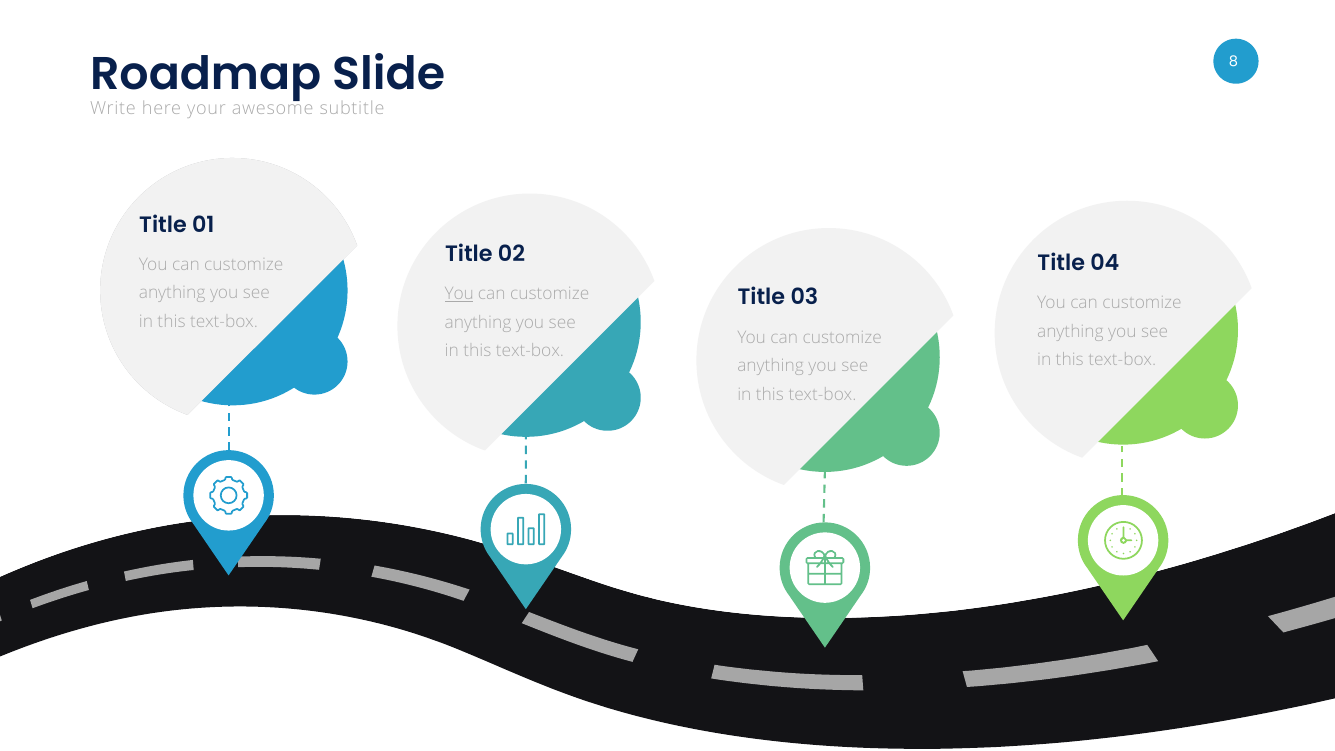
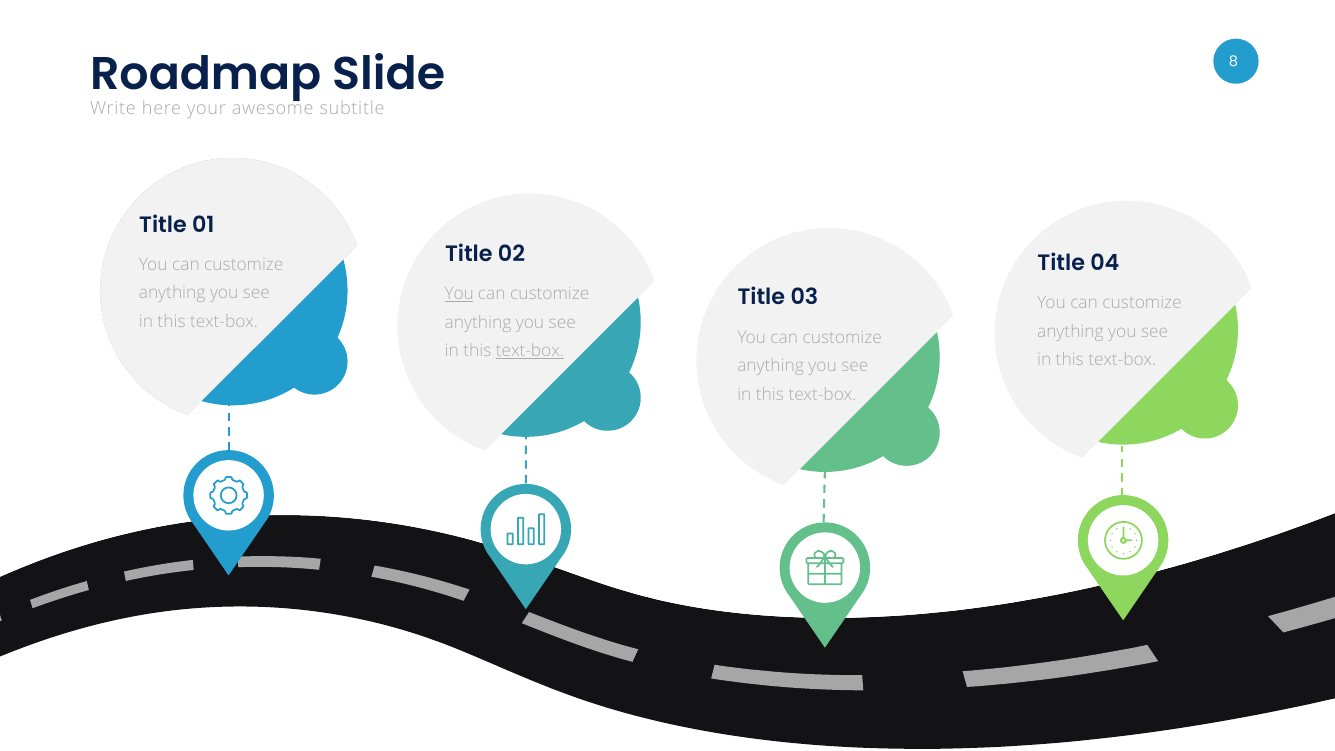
text-box underline: none -> present (530, 351)
